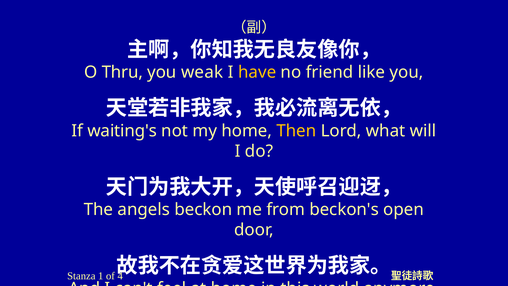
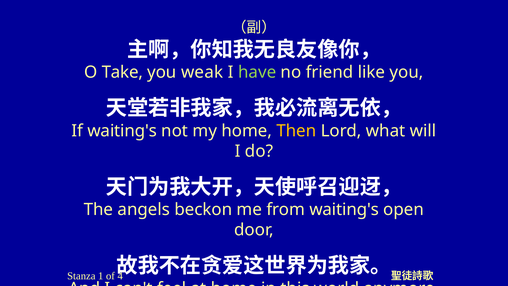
Thru: Thru -> Take (122, 72)
have colour: yellow -> light green (257, 72)
from beckon's: beckon's -> waiting's (344, 209)
